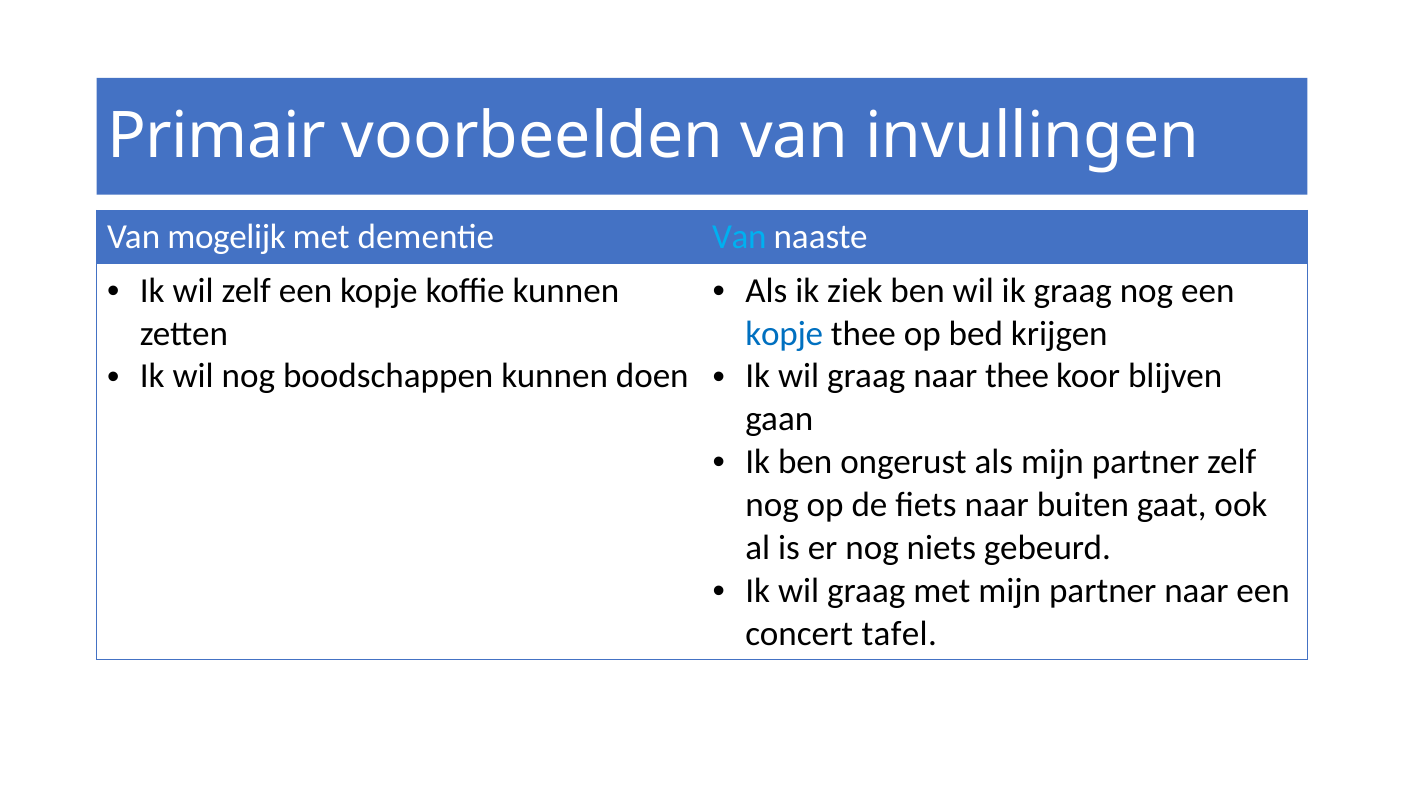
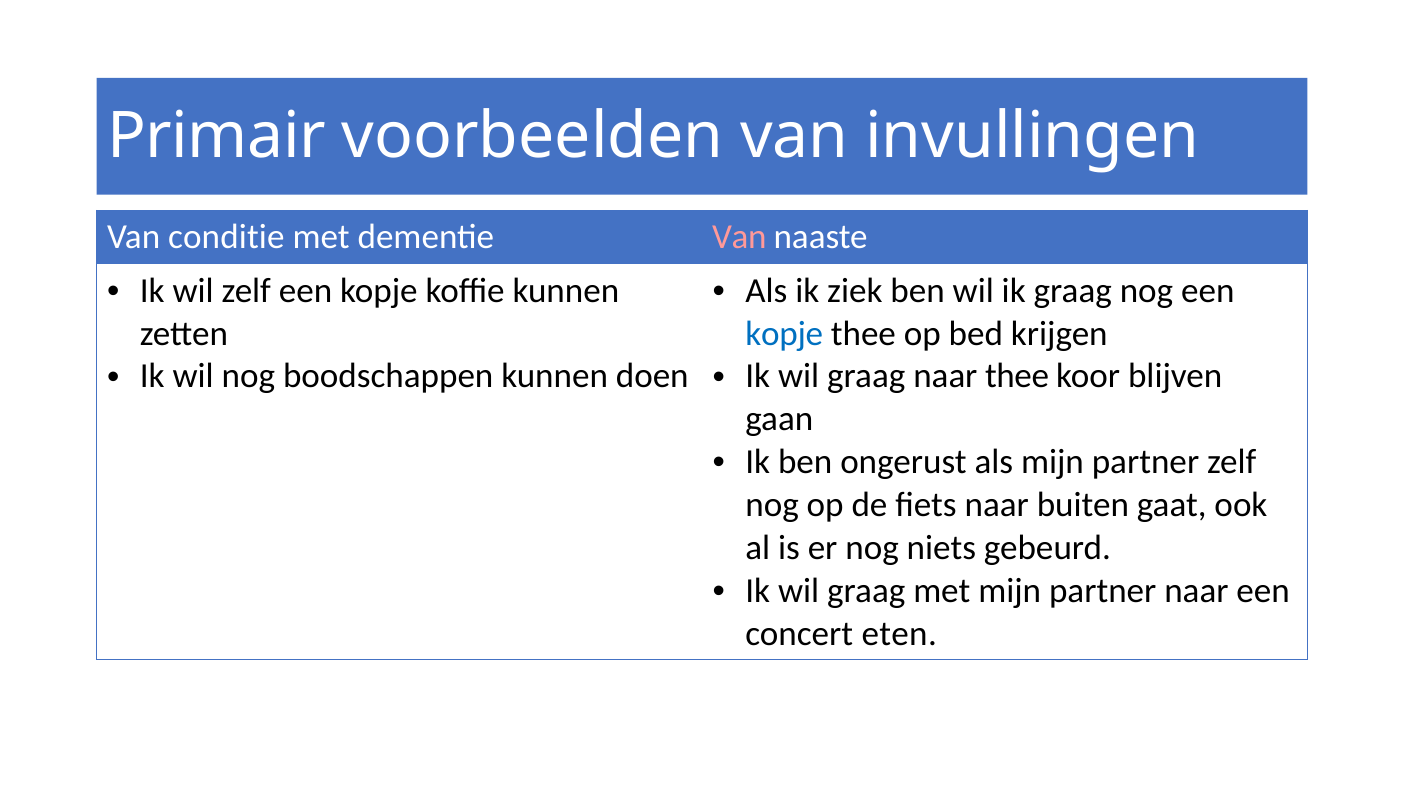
mogelijk: mogelijk -> conditie (226, 237)
Van colour: light blue -> pink (739, 237)
tafel: tafel -> eten (899, 633)
